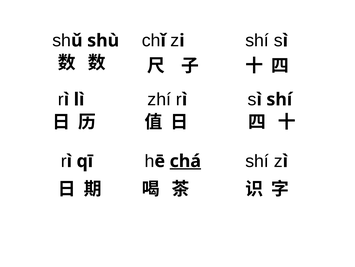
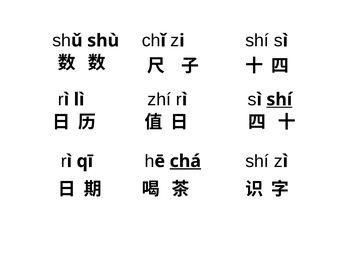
shí underline: none -> present (279, 99)
